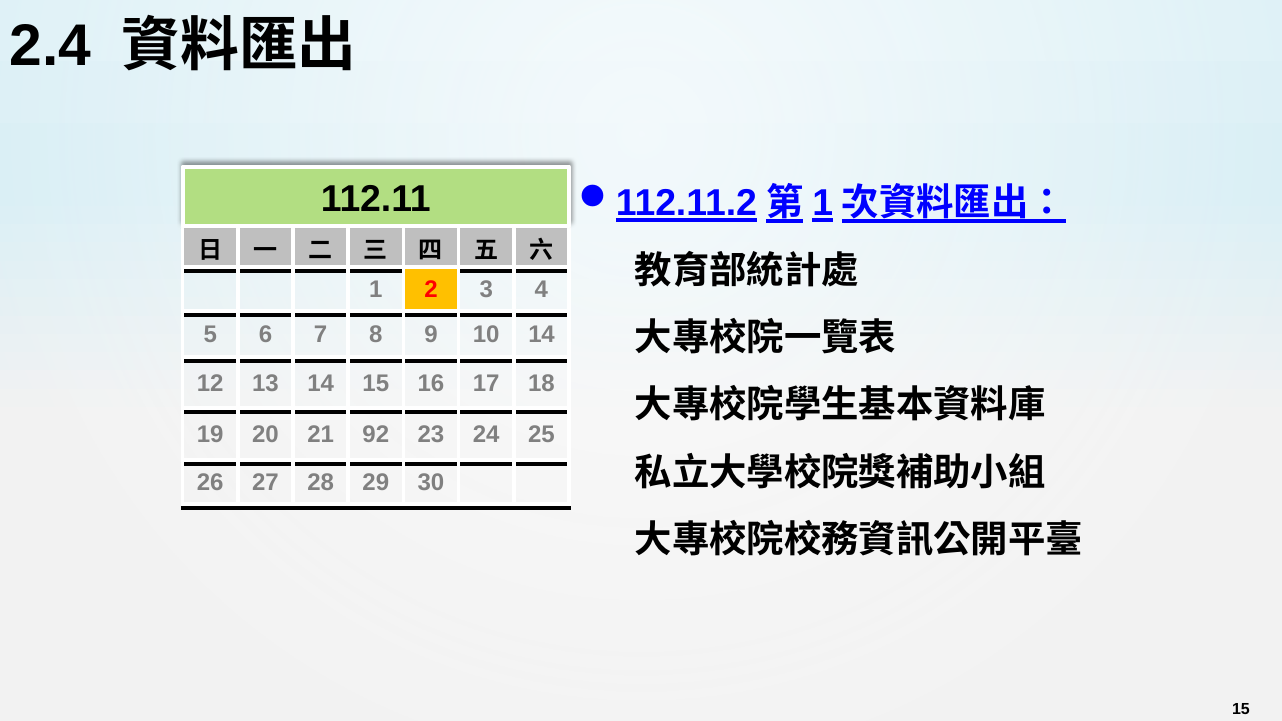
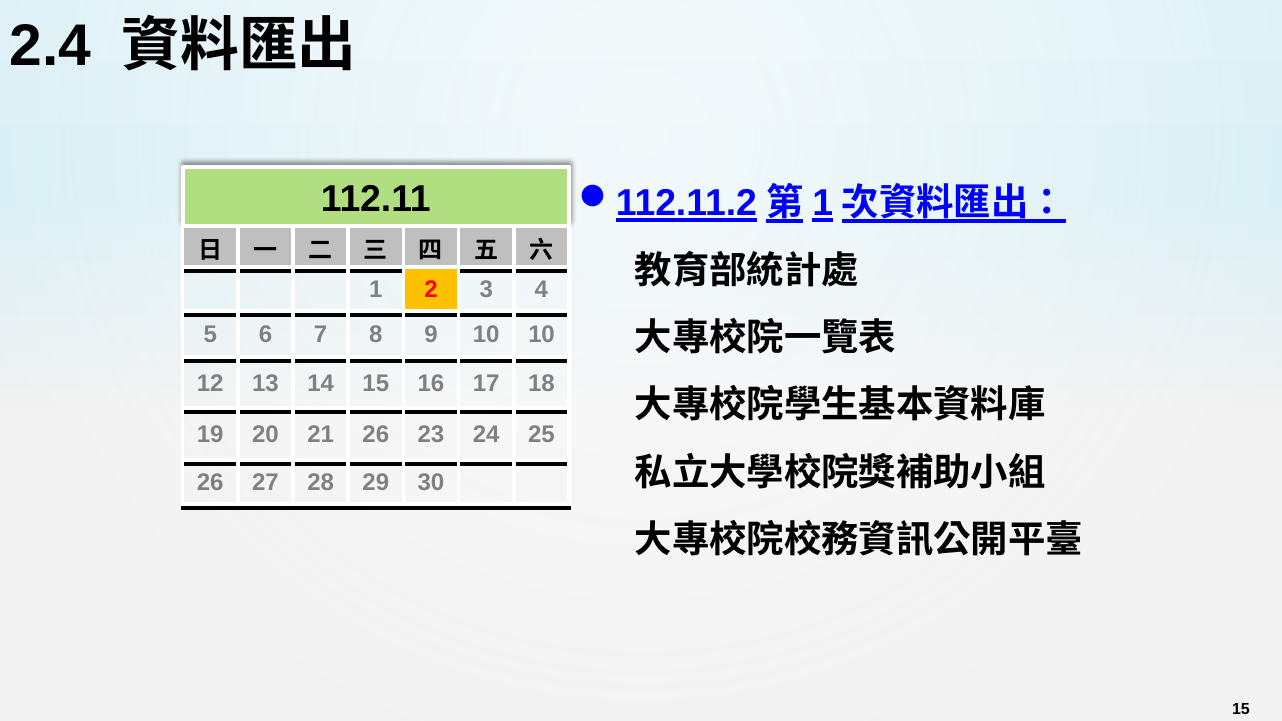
10 14: 14 -> 10 (542, 335)
21 92: 92 -> 26 (376, 435)
